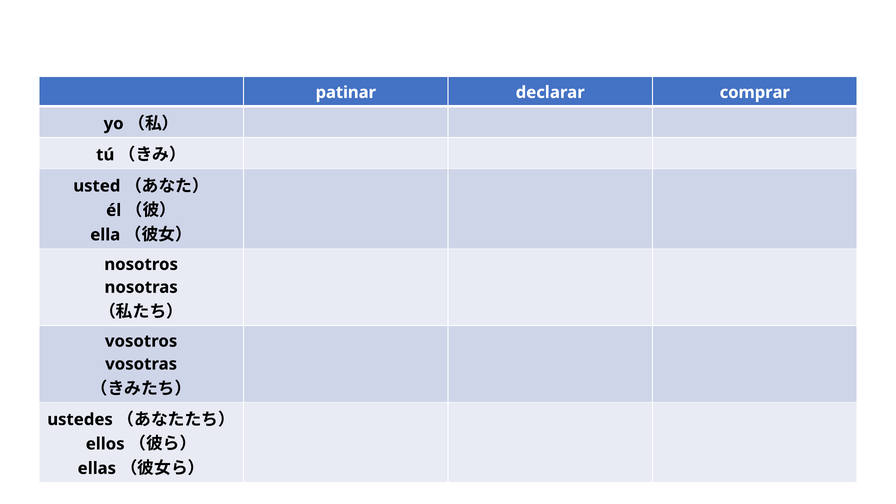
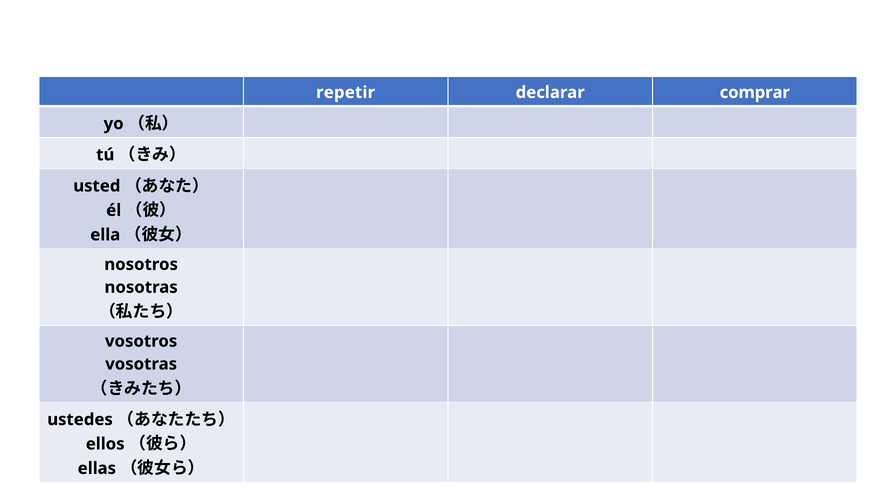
patinar: patinar -> repetir (346, 92)
